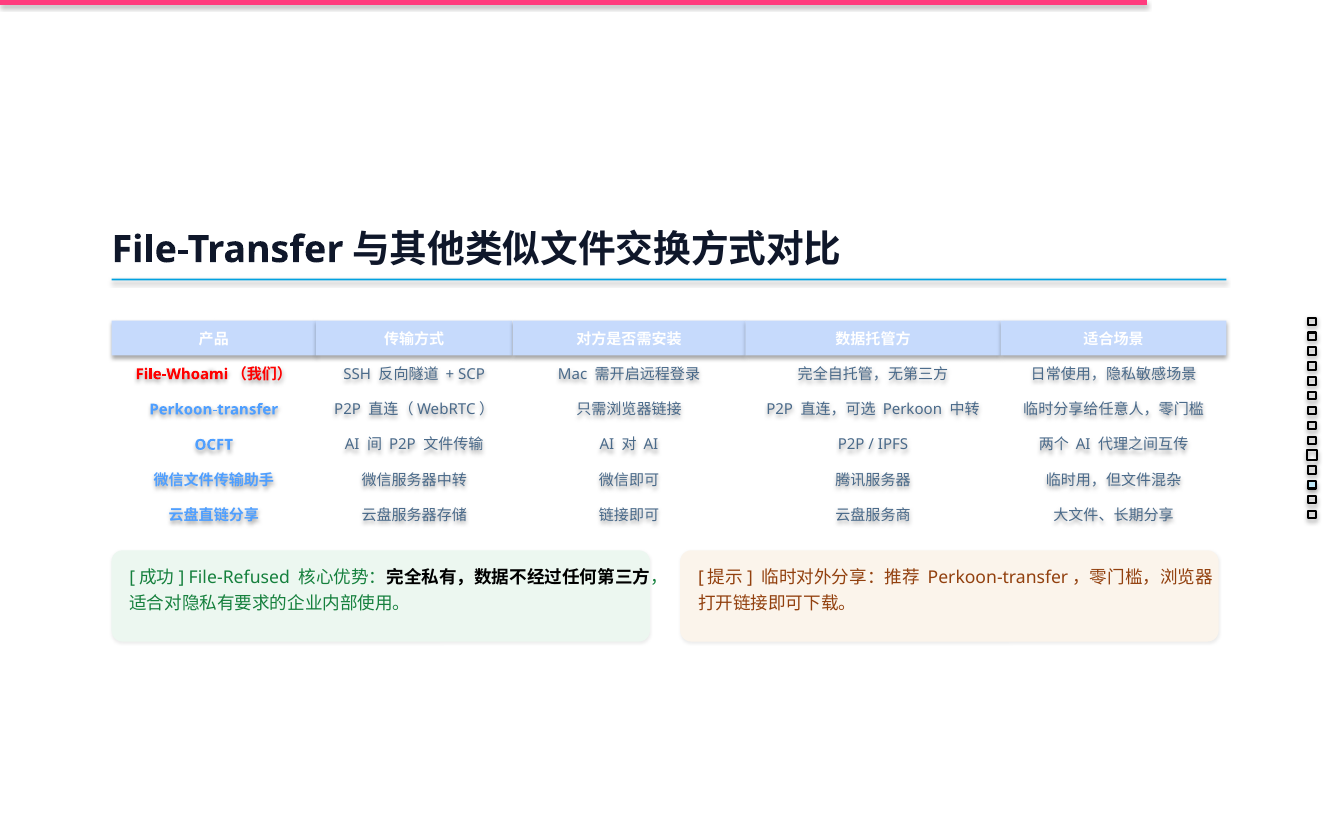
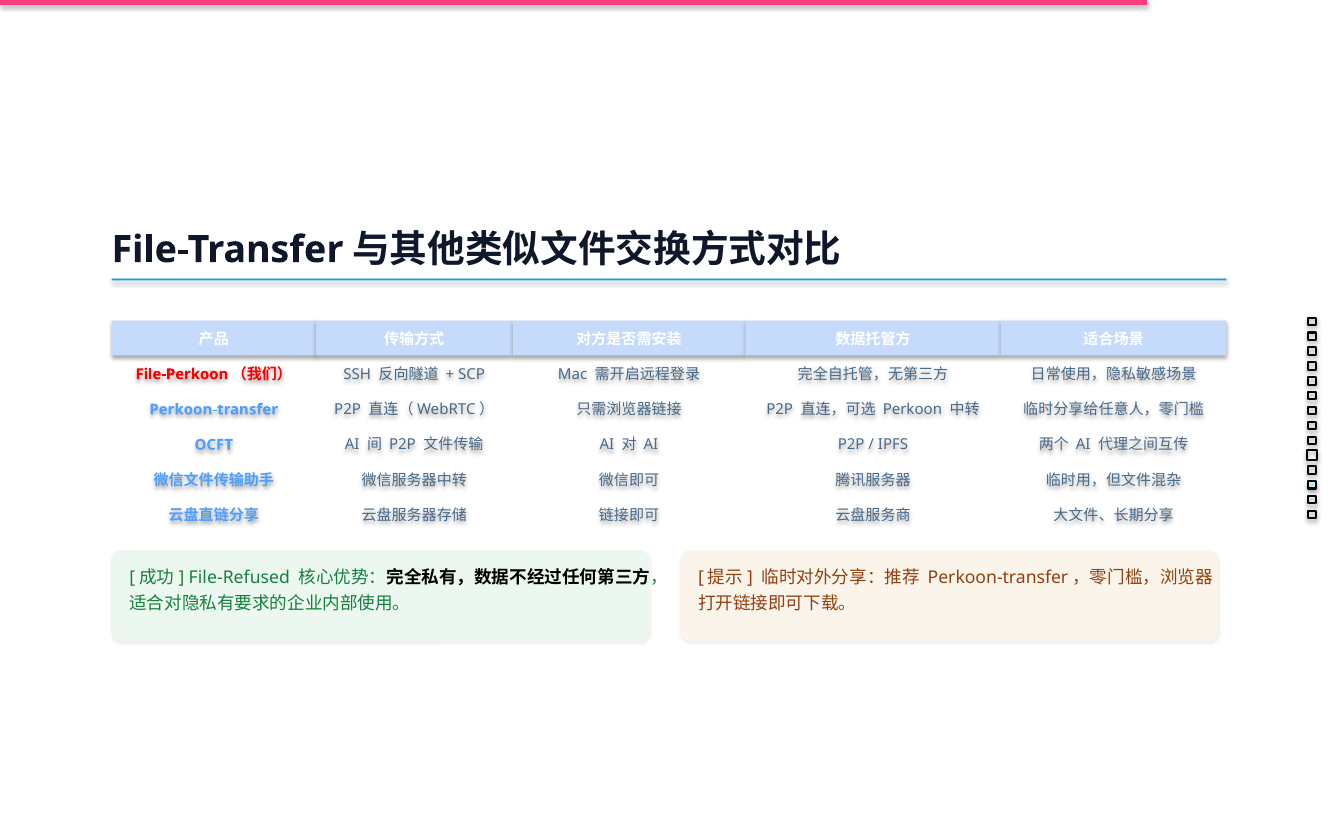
File-Whoami: File-Whoami -> File-Perkoon (182, 374)
